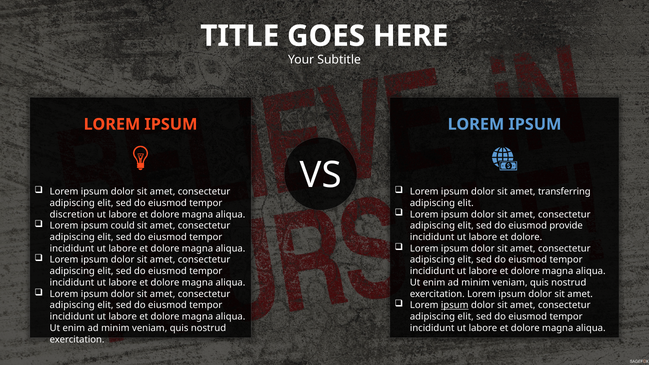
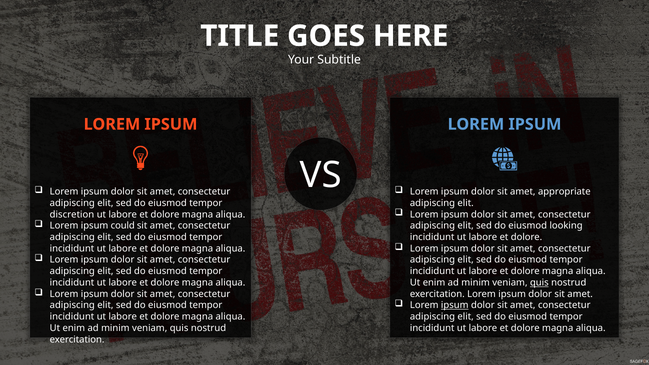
transferring: transferring -> appropriate (564, 192)
provide: provide -> looking (566, 226)
quis underline: none -> present (539, 283)
